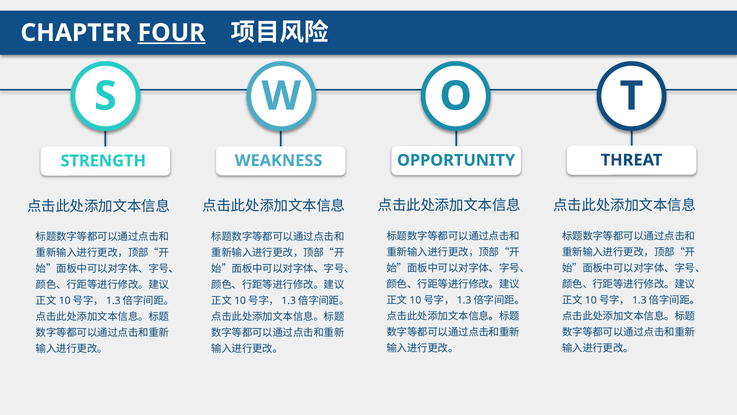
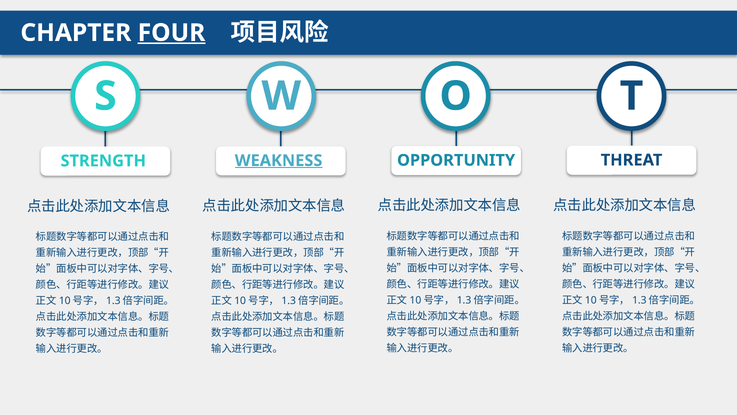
WEAKNESS underline: none -> present (279, 160)
